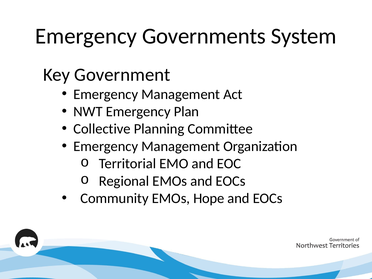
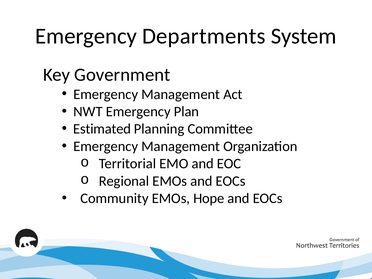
Governments: Governments -> Departments (204, 36)
Collective: Collective -> Estimated (102, 129)
